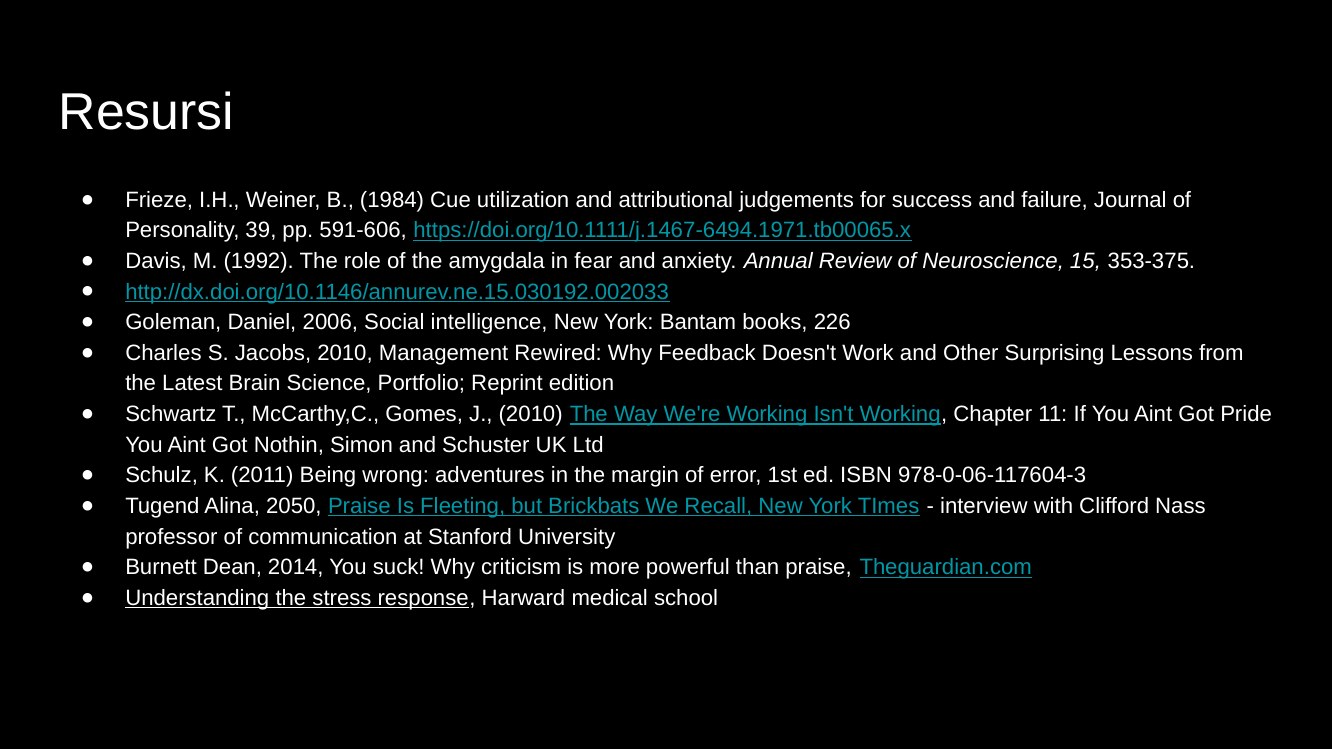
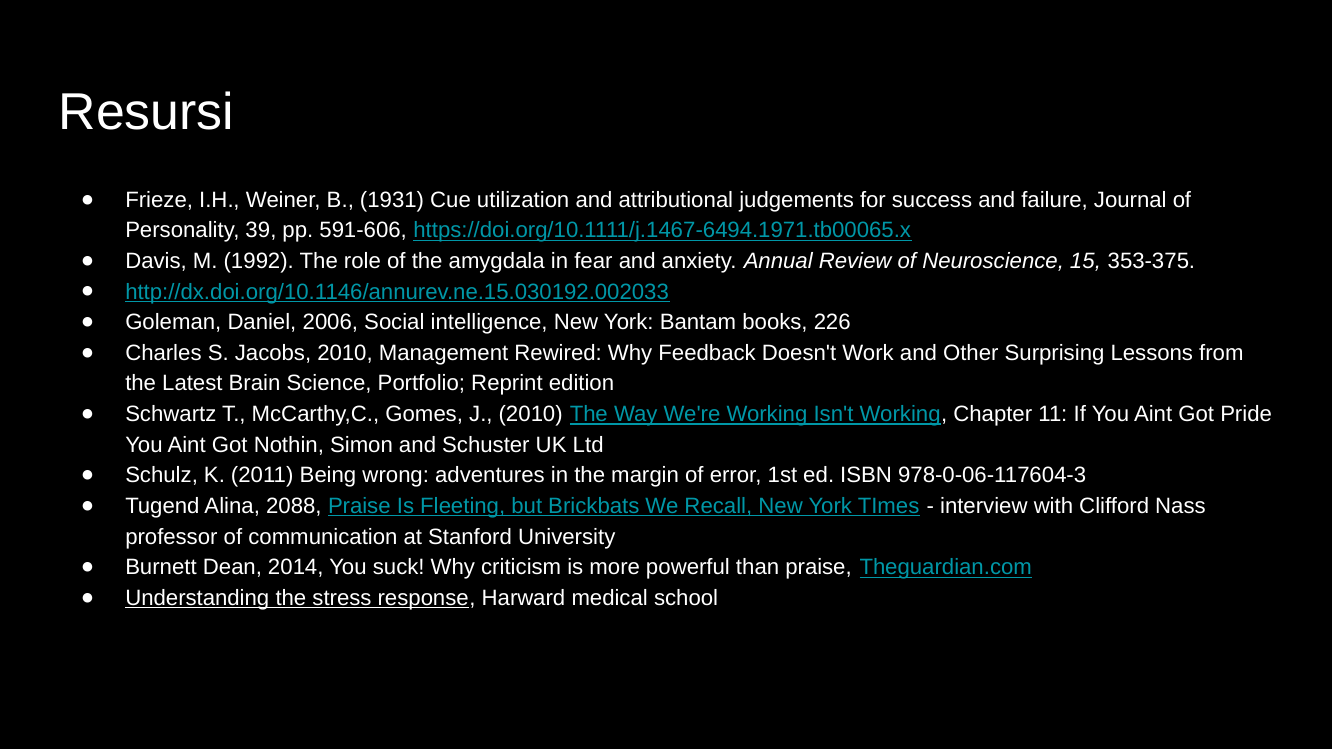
1984: 1984 -> 1931 (392, 200)
2050: 2050 -> 2088 (294, 506)
